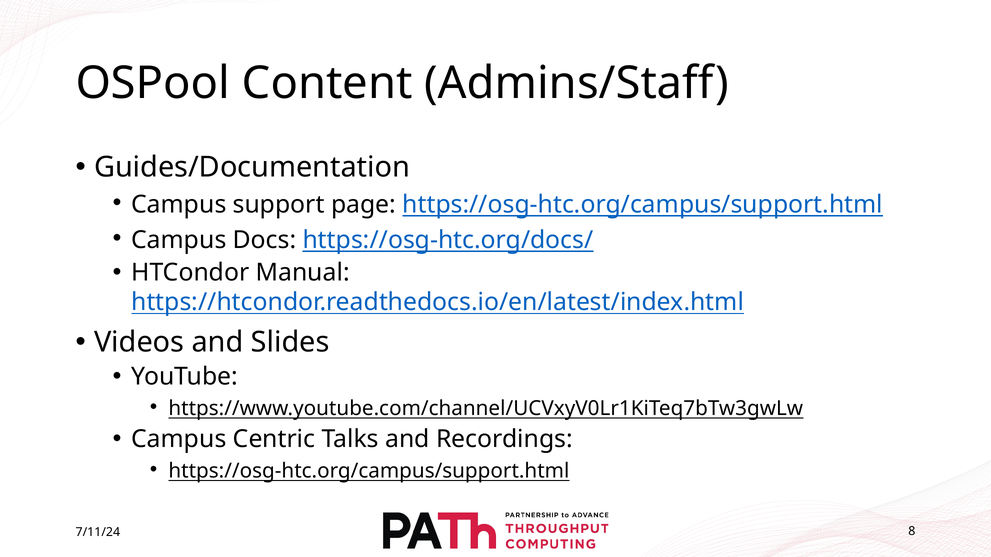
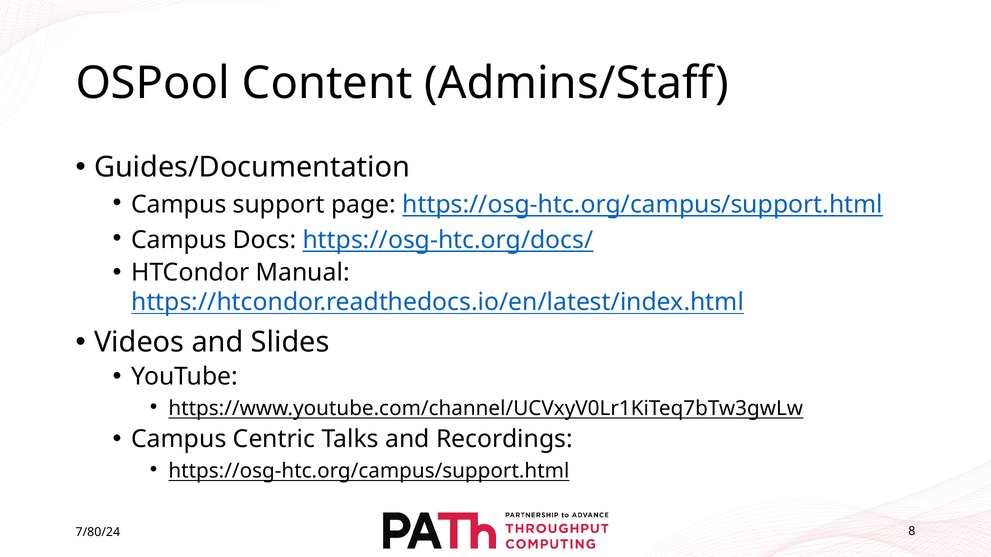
7/11/24: 7/11/24 -> 7/80/24 (98, 532)
